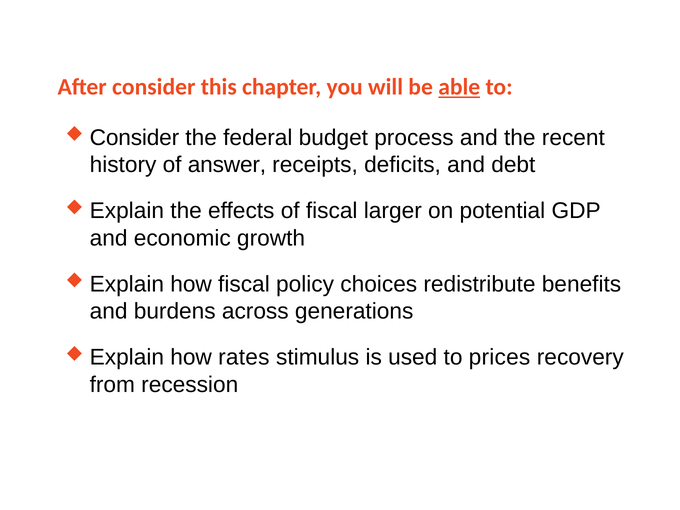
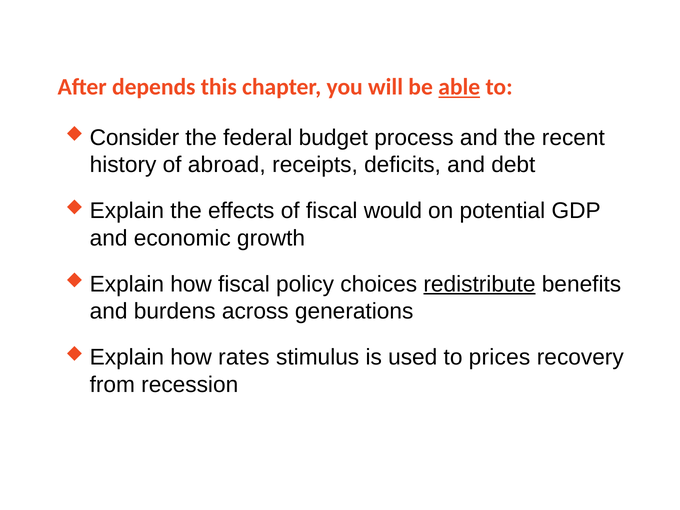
After consider: consider -> depends (154, 87)
answer: answer -> abroad (227, 165)
larger: larger -> would (393, 211)
redistribute underline: none -> present (479, 284)
